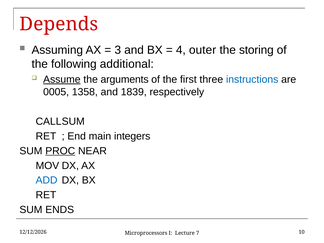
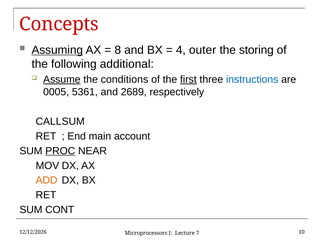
Depends: Depends -> Concepts (59, 24)
Assuming underline: none -> present (57, 50)
3: 3 -> 8 (118, 50)
arguments: arguments -> conditions (125, 79)
first underline: none -> present (188, 79)
1358: 1358 -> 5361 (85, 92)
1839: 1839 -> 2689 (134, 92)
integers: integers -> account (132, 136)
ADD colour: blue -> orange (47, 180)
ENDS: ENDS -> CONT (60, 210)
